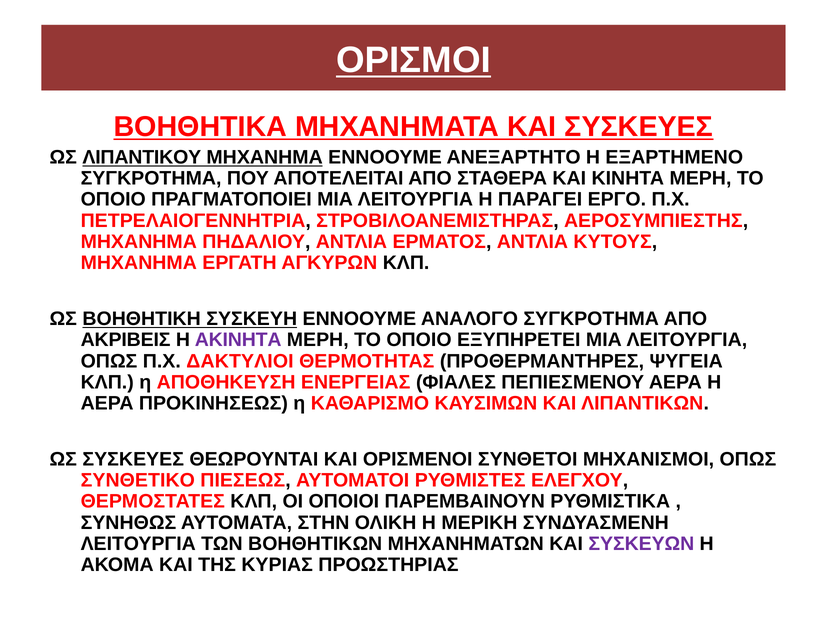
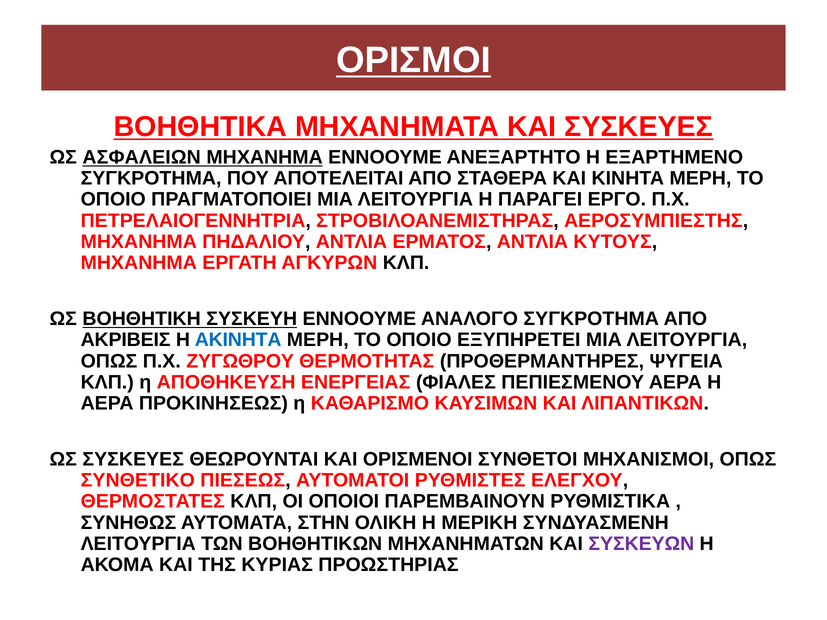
ΛΙΠΑΝΤΙΚΟΥ: ΛΙΠΑΝΤΙΚΟΥ -> ΑΣΦΑΛΕΙΩΝ (142, 157)
ΑΚΙΝΗΤΑ colour: purple -> blue (238, 340)
ΔΑΚΤΥΛΙΟΙ: ΔΑΚΤΥΛΙΟΙ -> ΖΥΓΩΘΡΟΥ (240, 361)
